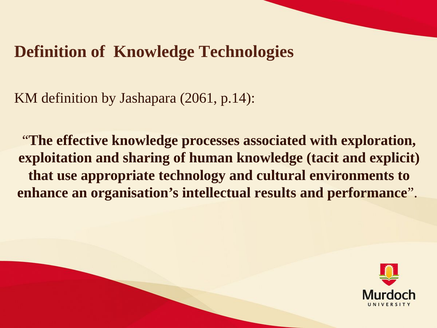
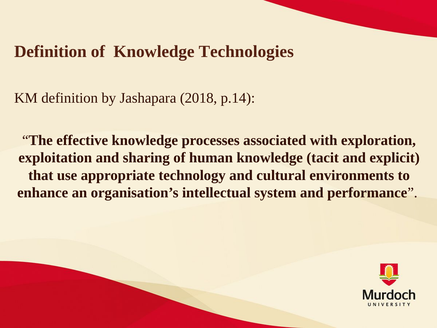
2061: 2061 -> 2018 (199, 98)
results: results -> system (275, 193)
